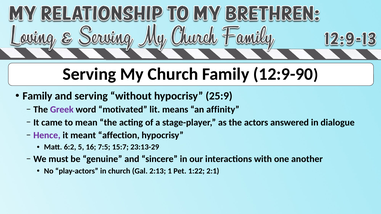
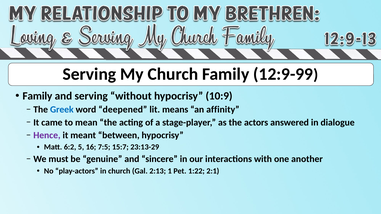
12:9-90: 12:9-90 -> 12:9-99 (283, 74)
25:9: 25:9 -> 10:9 (219, 96)
Greek colour: purple -> blue (62, 110)
motivated: motivated -> deepened (123, 110)
affection: affection -> between (119, 135)
